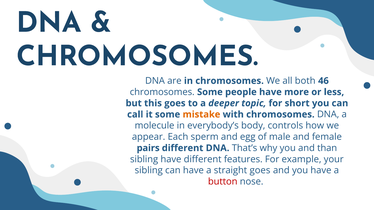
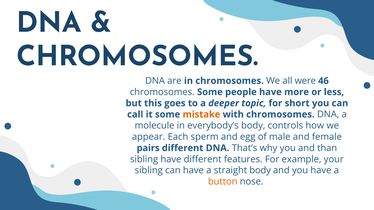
both: both -> were (305, 81)
straight goes: goes -> body (260, 171)
button colour: red -> orange (223, 182)
